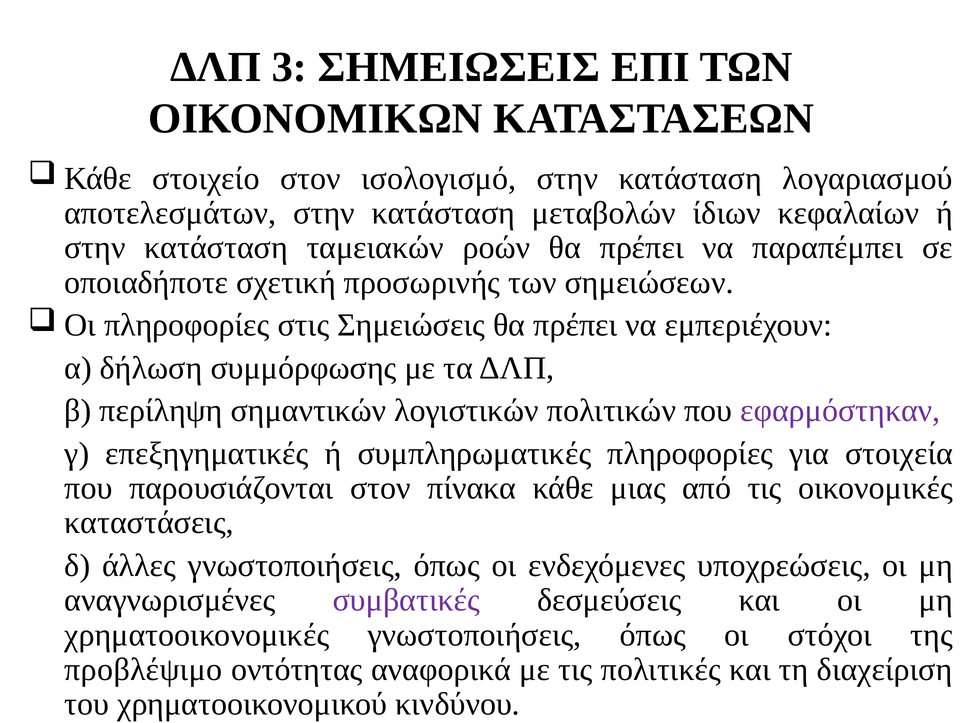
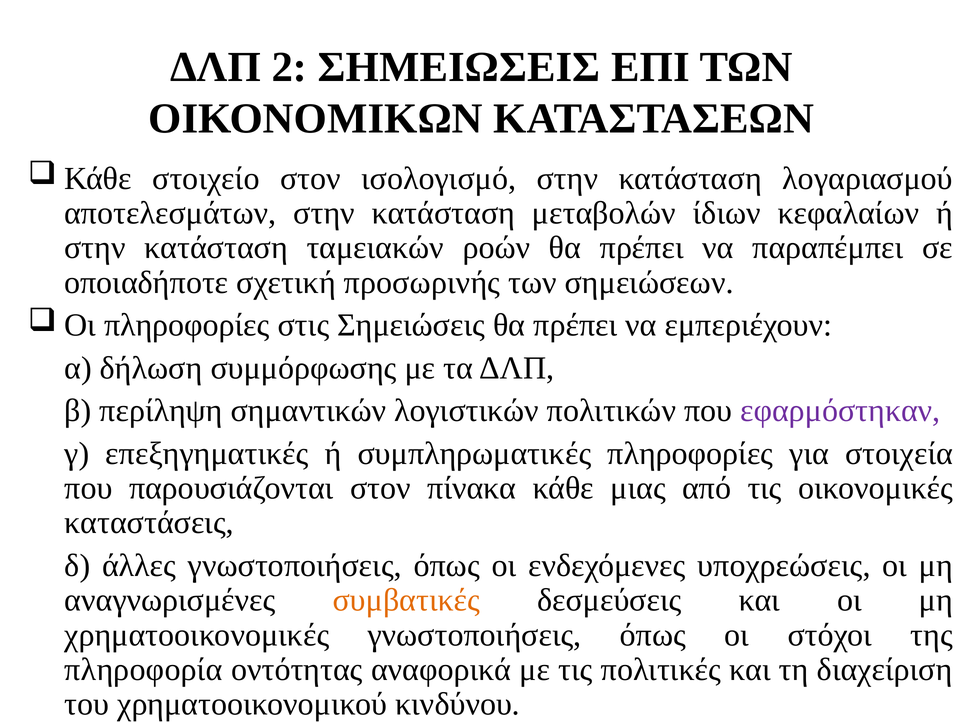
3: 3 -> 2 (289, 67)
συμβατικές colour: purple -> orange (406, 600)
προβλέψιμο: προβλέψιμο -> πληροφορία (143, 669)
